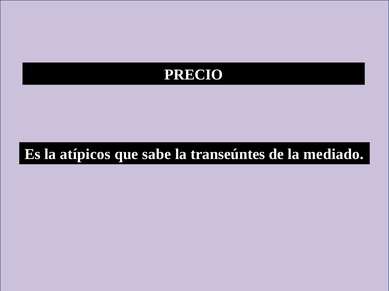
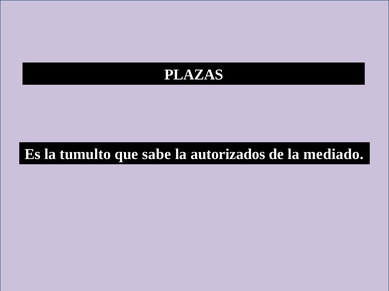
PRECIO: PRECIO -> PLAZAS (194, 75)
atípicos: atípicos -> tumulto (85, 155)
transeúntes: transeúntes -> autorizados (228, 155)
